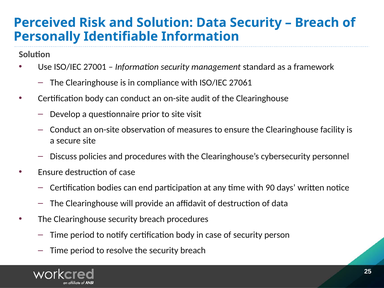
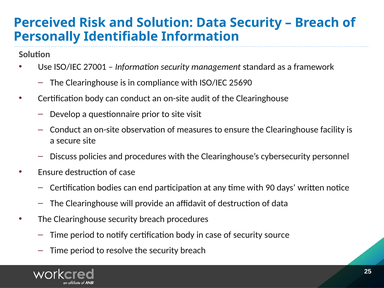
27061: 27061 -> 25690 (241, 83)
person: person -> source (277, 235)
